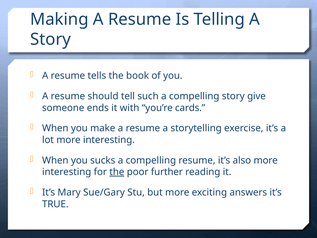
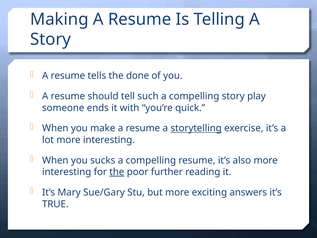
book: book -> done (138, 76)
give: give -> play (256, 96)
cards: cards -> quick (190, 108)
storytelling underline: none -> present (196, 128)
